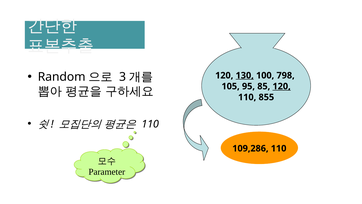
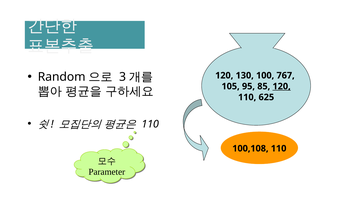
130 underline: present -> none (245, 75)
798: 798 -> 767 (286, 75)
855: 855 -> 625 (266, 97)
109,286: 109,286 -> 100,108 (250, 148)
